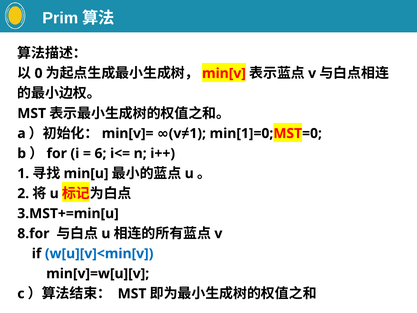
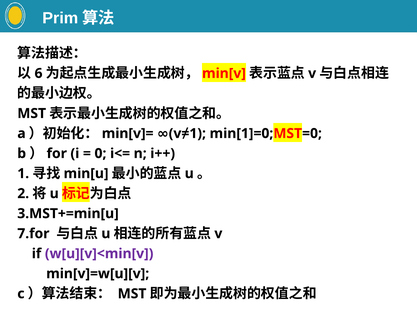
0: 0 -> 6 (39, 73)
6: 6 -> 0 (100, 153)
8.for: 8.for -> 7.for (33, 233)
w[u][v]<min[v colour: blue -> purple (99, 253)
